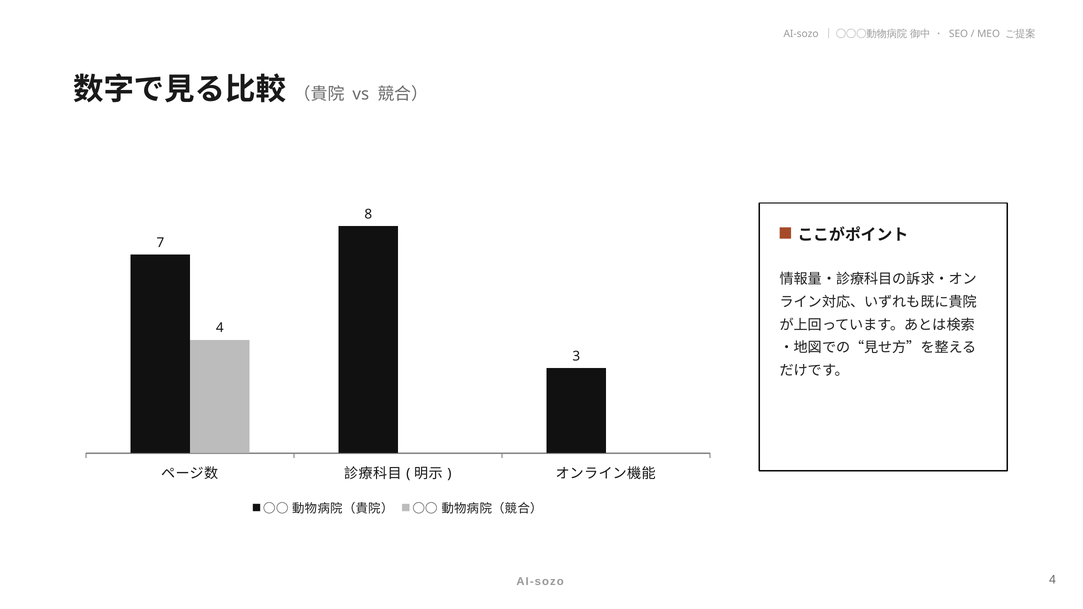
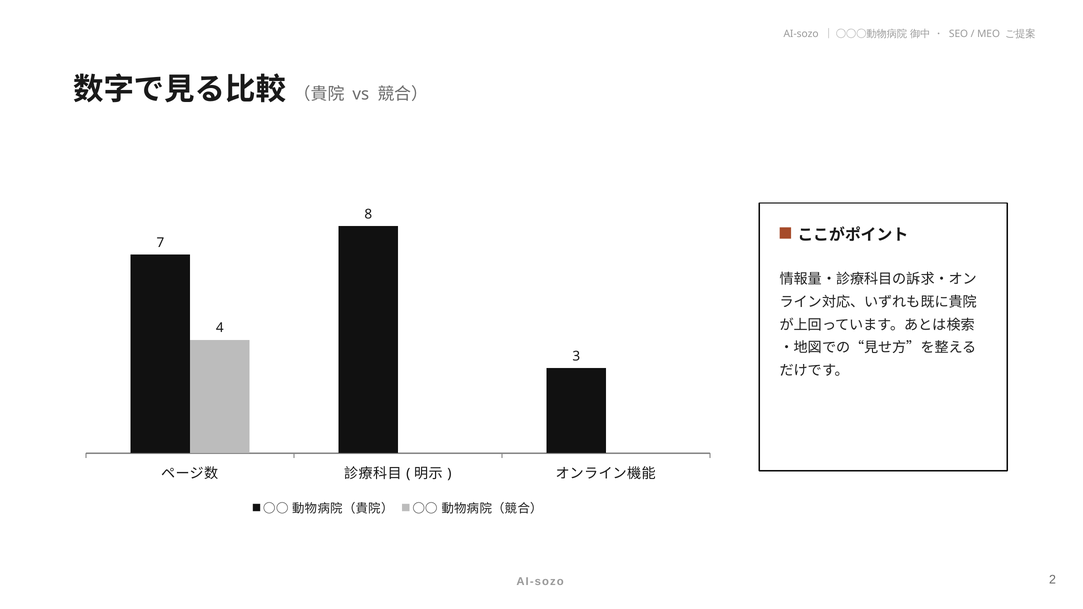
AI-sozo 4: 4 -> 2 (1052, 580)
